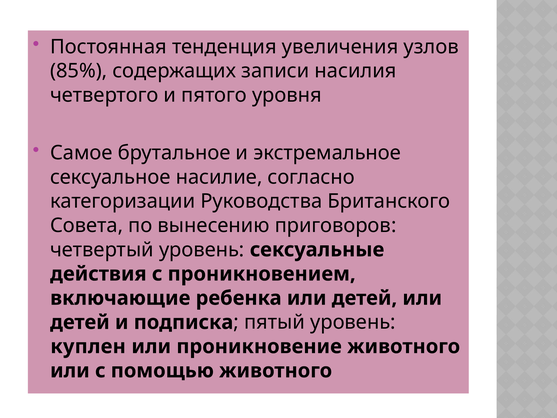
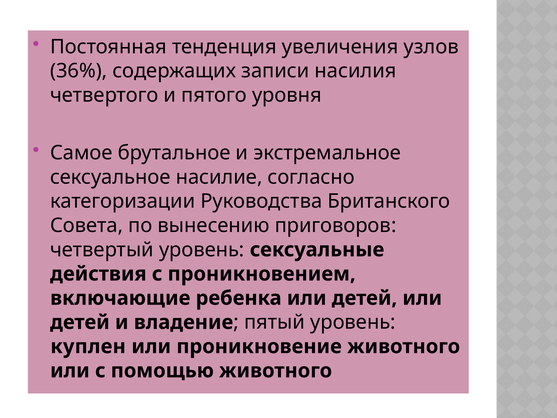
85%: 85% -> 36% (79, 71)
подписка: подписка -> владение (184, 322)
